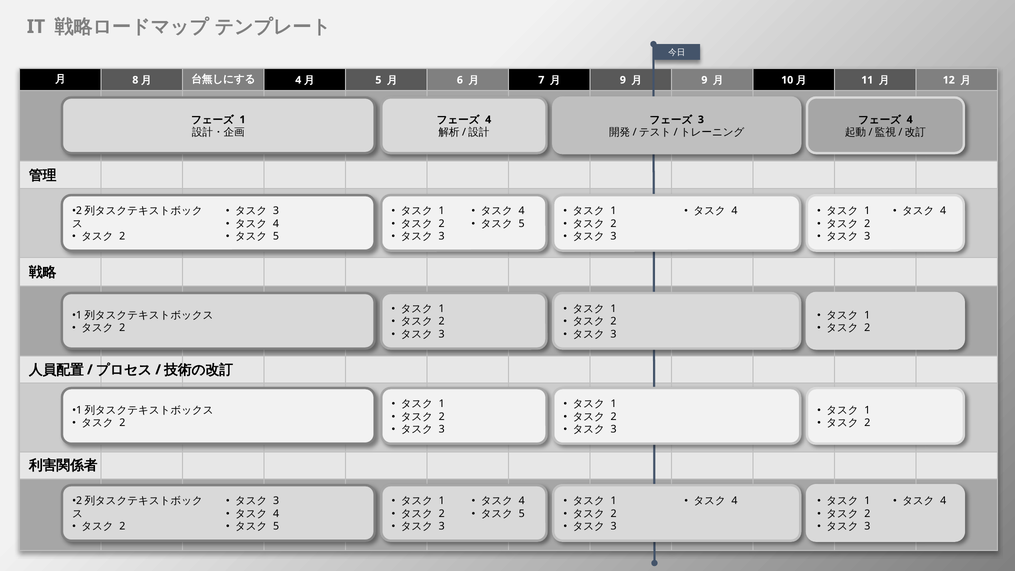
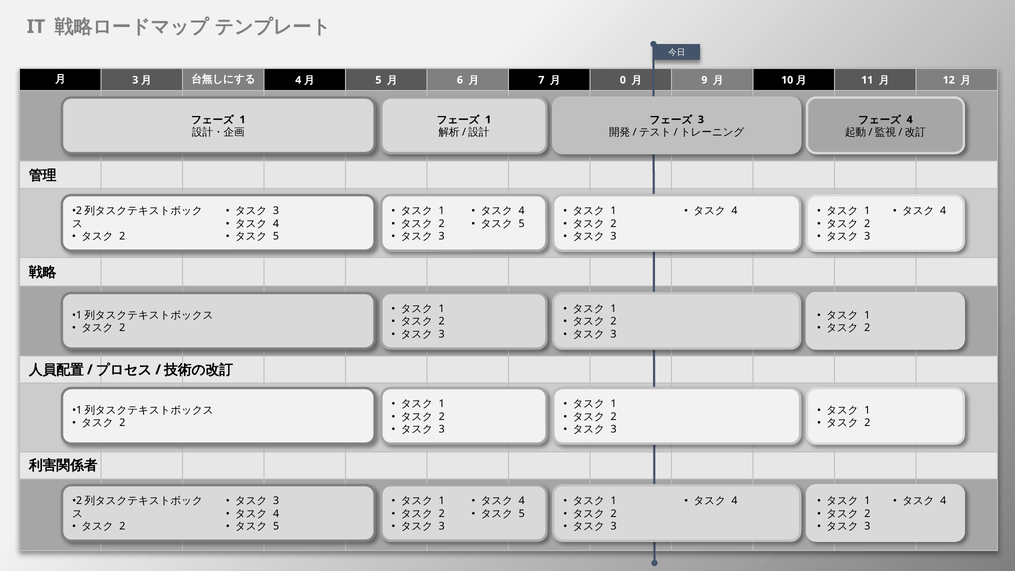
8: 8 -> 3 (135, 80)
9: 9 -> 0 (623, 80)
4: 4 -> 1 (488, 120)
